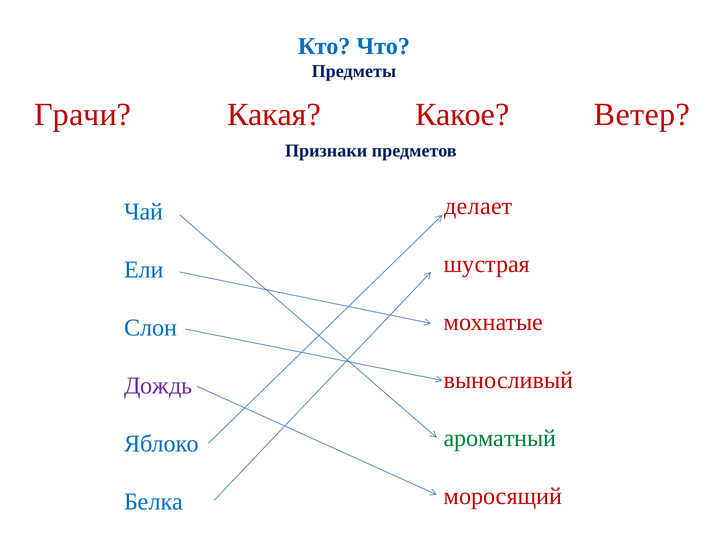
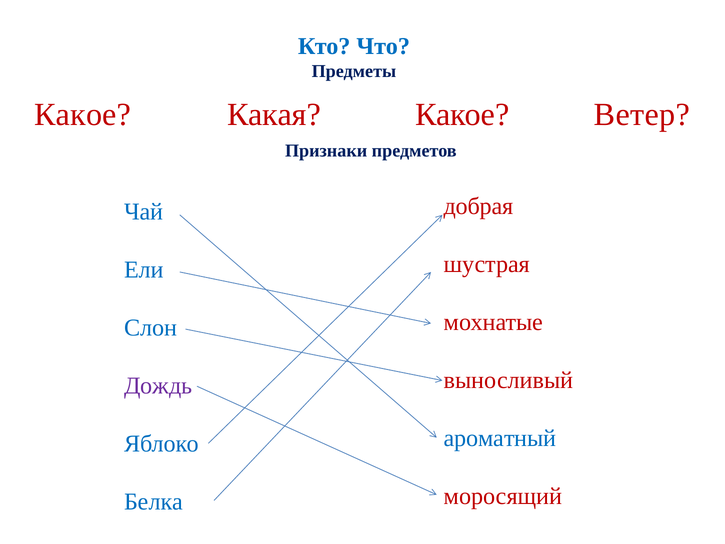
Грачи: Грачи -> Какое (83, 114)
делает: делает -> добрая (479, 206)
ароматный colour: green -> blue (500, 438)
